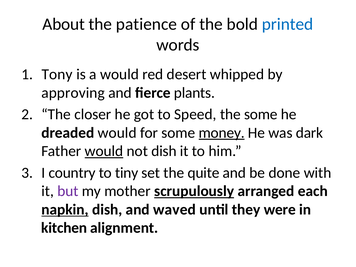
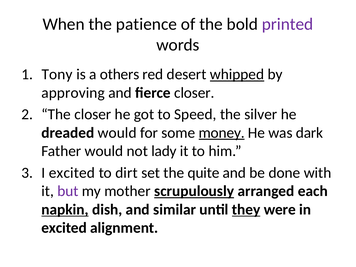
About: About -> When (64, 24)
printed colour: blue -> purple (288, 24)
a would: would -> others (120, 74)
whipped underline: none -> present (237, 74)
fierce plants: plants -> closer (194, 93)
the some: some -> silver (261, 114)
would underline: present -> none (104, 151)
not dish: dish -> lady (164, 151)
I country: country -> excited (72, 173)
tiny: tiny -> dirt (127, 173)
waved: waved -> similar (175, 210)
they underline: none -> present (246, 210)
kitchen: kitchen -> excited (64, 228)
